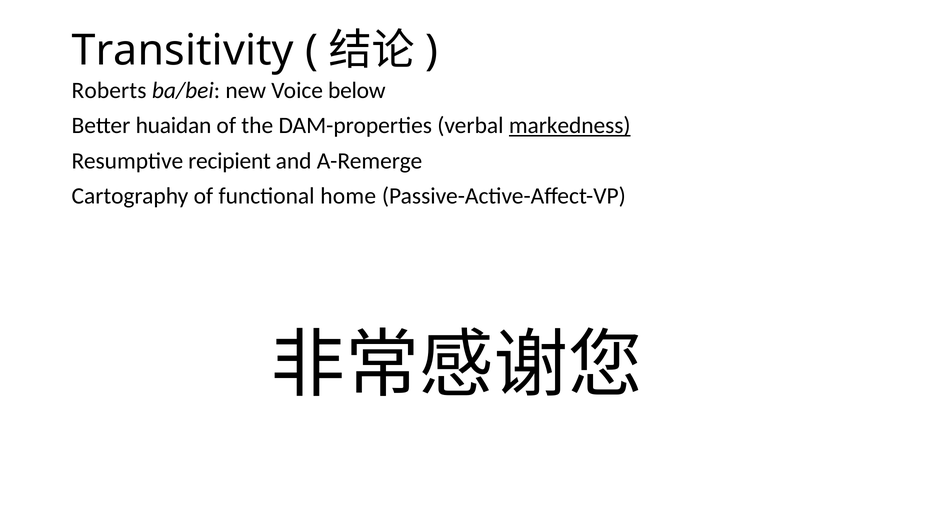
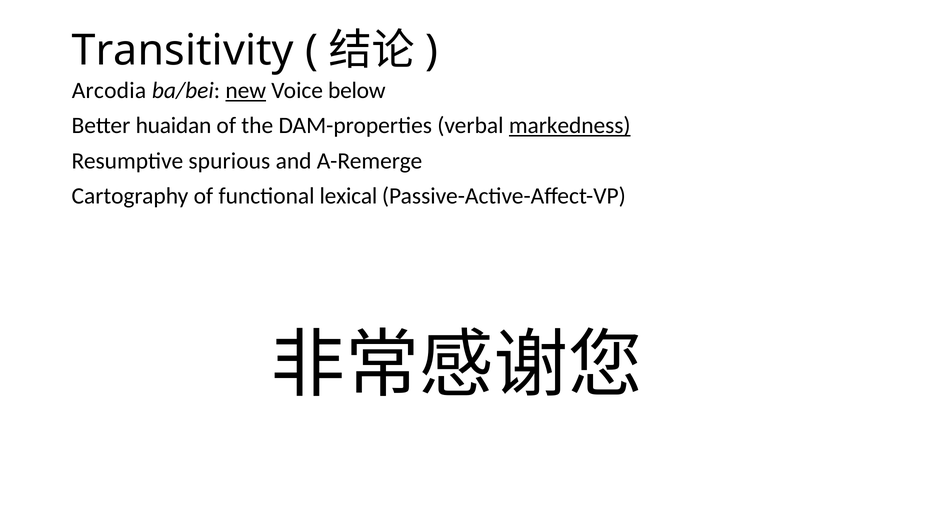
Roberts: Roberts -> Arcodia (109, 91)
new underline: none -> present (246, 91)
recipient: recipient -> spurious (229, 161)
home: home -> lexical (348, 196)
